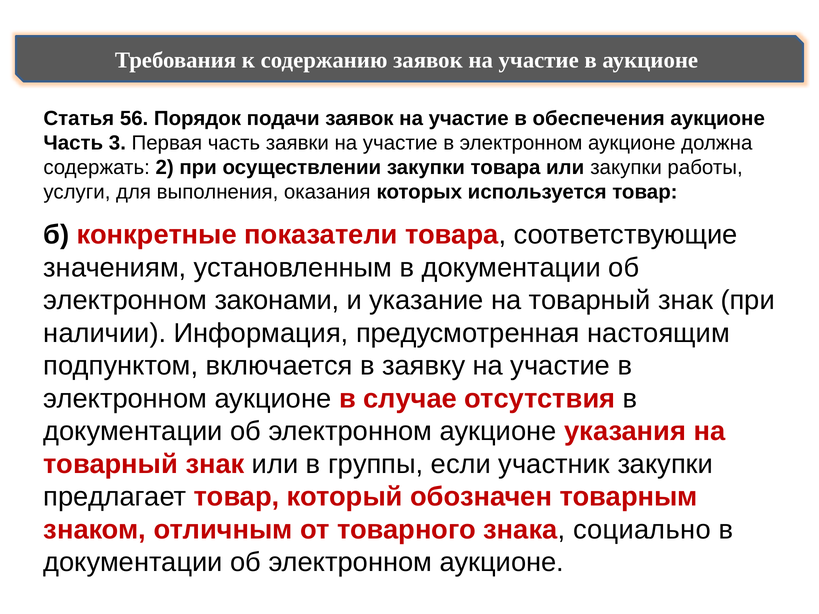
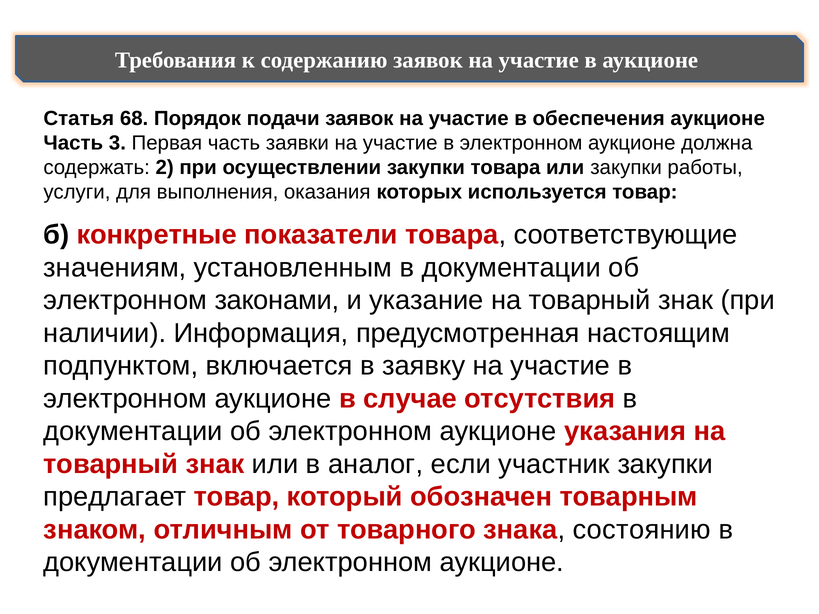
56: 56 -> 68 (134, 118)
группы: группы -> аналог (376, 464)
социально: социально -> состоянию (642, 530)
